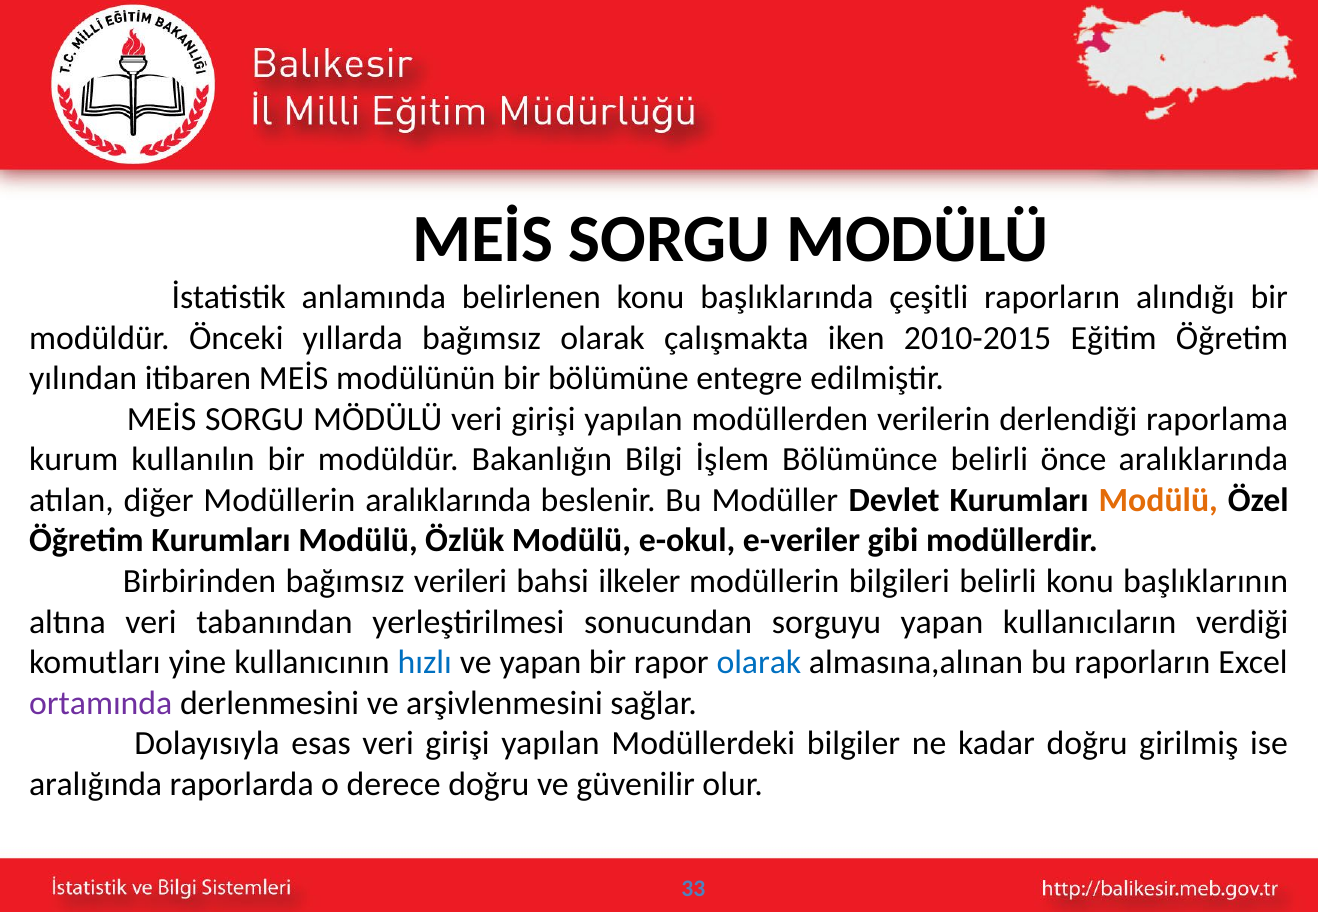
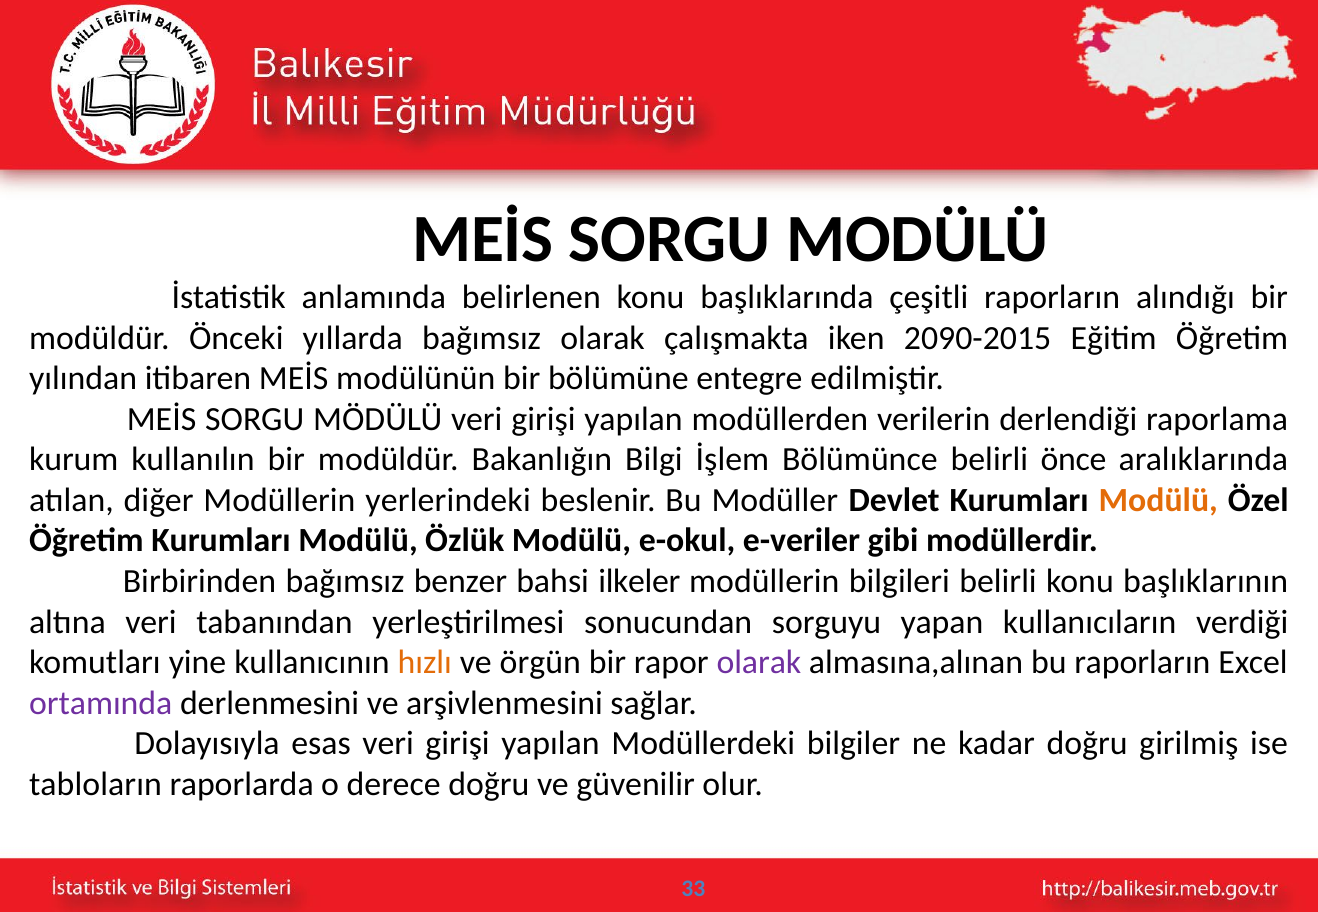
2010-2015: 2010-2015 -> 2090-2015 (978, 338)
Modüllerin aralıklarında: aralıklarında -> yerlerindeki (448, 500)
verileri: verileri -> benzer (461, 582)
hızlı colour: blue -> orange (425, 663)
ve yapan: yapan -> örgün (540, 663)
olarak colour: blue -> purple (759, 663)
aralığında: aralığında -> tabloların (95, 784)
